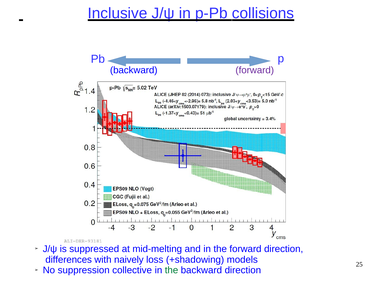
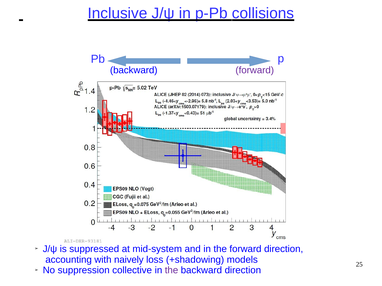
mid-melting: mid-melting -> mid-system (157, 249)
differences: differences -> accounting (69, 260)
the colour: green -> purple (172, 270)
